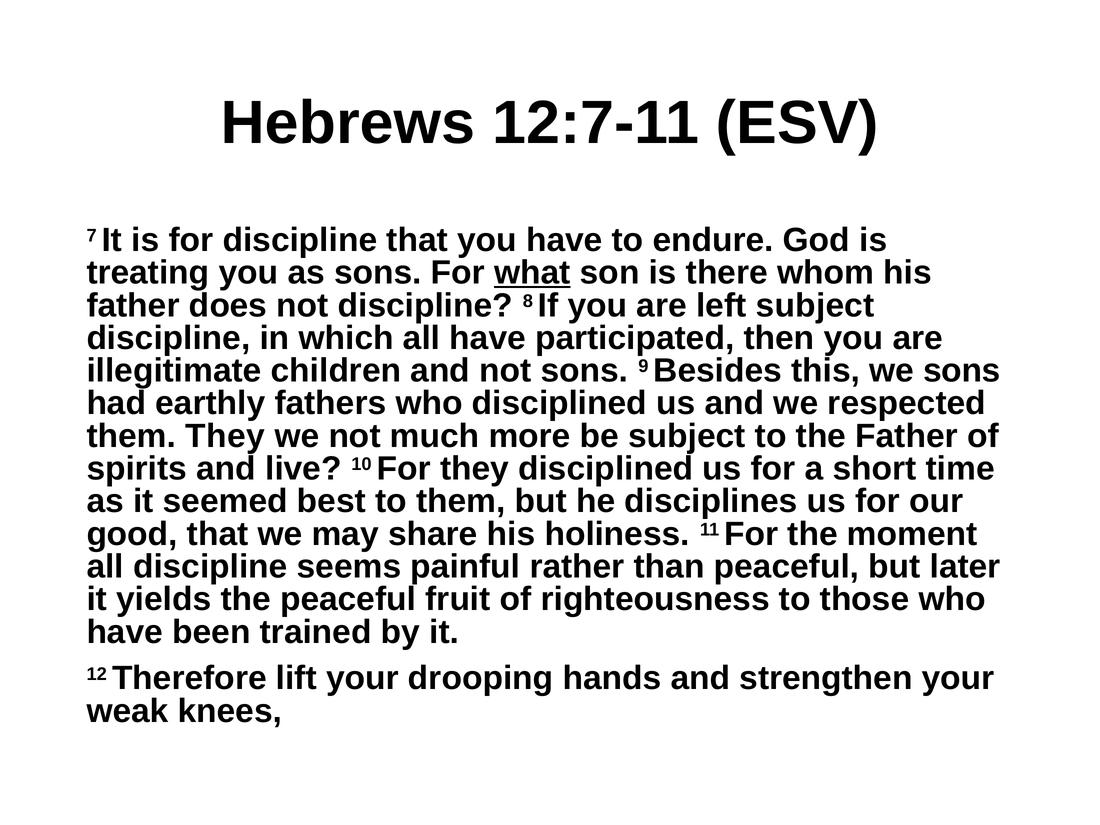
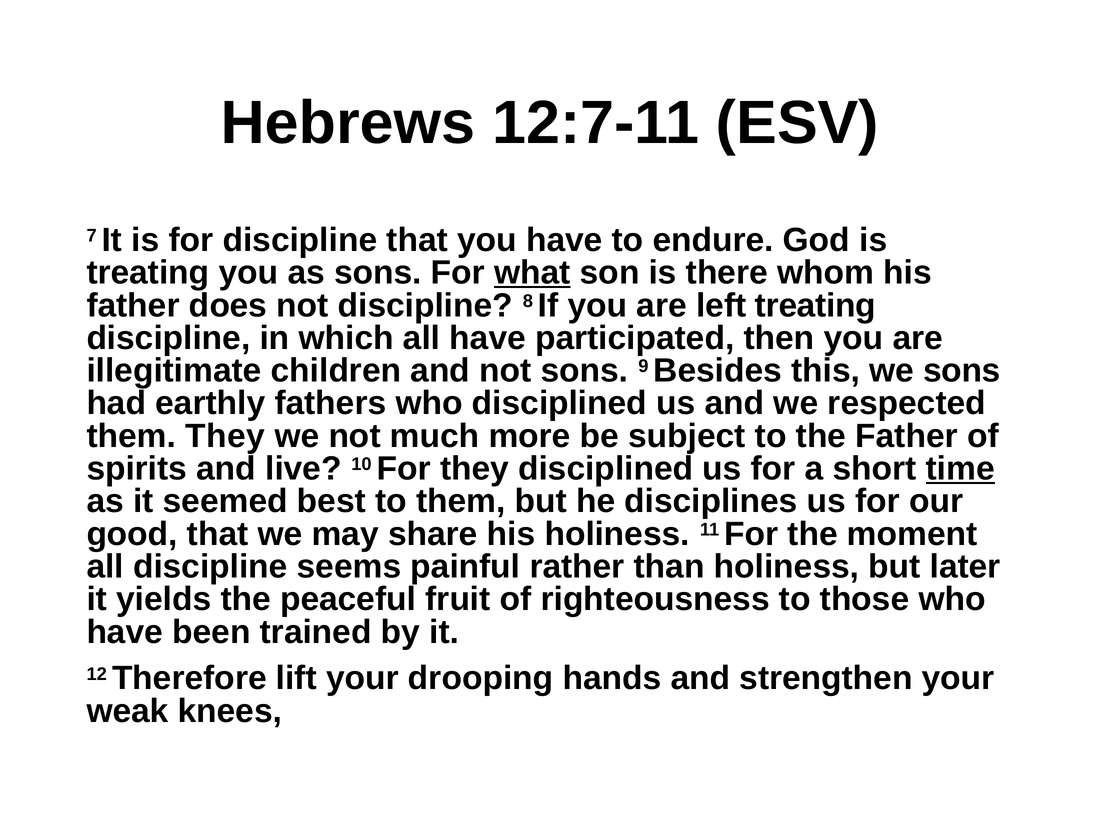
left subject: subject -> treating (815, 305)
time underline: none -> present (960, 469)
than peaceful: peaceful -> holiness (787, 567)
